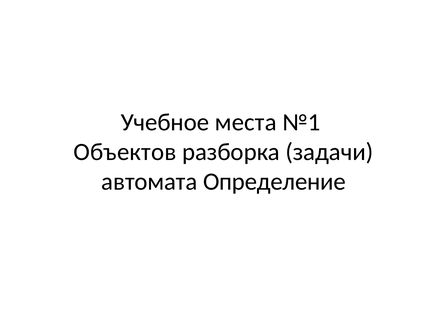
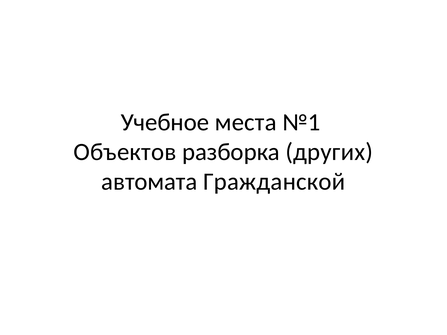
задачи: задачи -> других (329, 152)
Определение: Определение -> Гражданской (274, 182)
